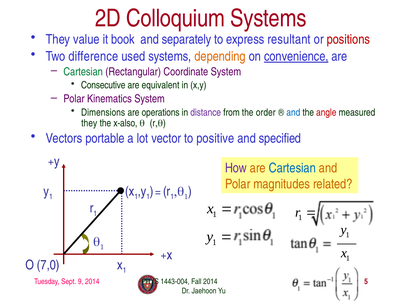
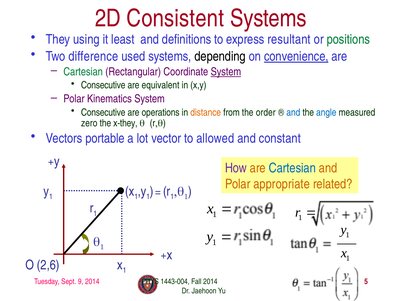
Colloquium: Colloquium -> Consistent (175, 18)
value: value -> using (86, 39)
book: book -> least (123, 39)
separately: separately -> definitions (187, 39)
positions colour: red -> green (348, 39)
depending colour: orange -> black (220, 56)
System underline: none -> present (226, 72)
Dimensions: Dimensions -> Consecutive (103, 113)
distance colour: purple -> orange (206, 113)
angle colour: red -> blue (326, 113)
they: they -> zero (89, 123)
x-also: x-also -> x-they (125, 123)
positive: positive -> allowed (215, 139)
specified: specified -> constant (280, 139)
magnitudes: magnitudes -> appropriate (282, 184)
7,0: 7,0 -> 2,6 (48, 266)
